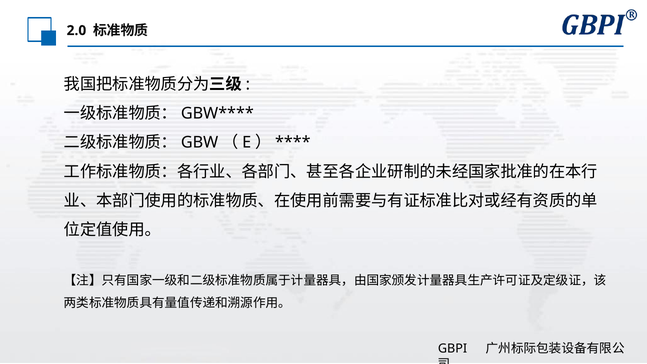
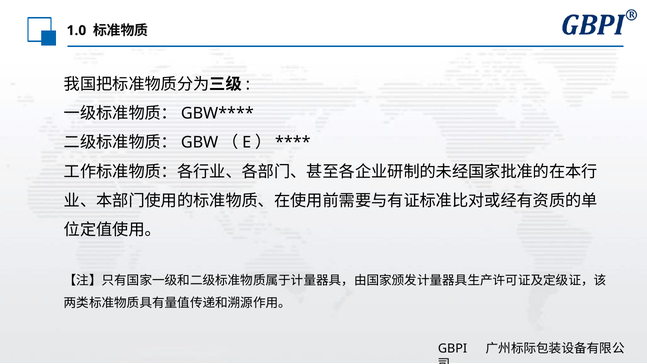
2.0: 2.0 -> 1.0 (76, 31)
